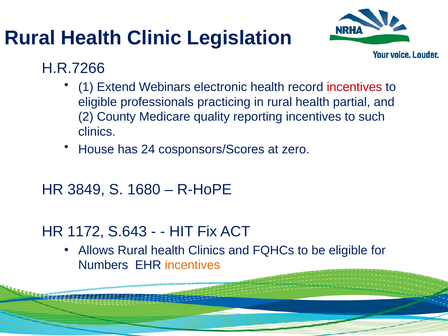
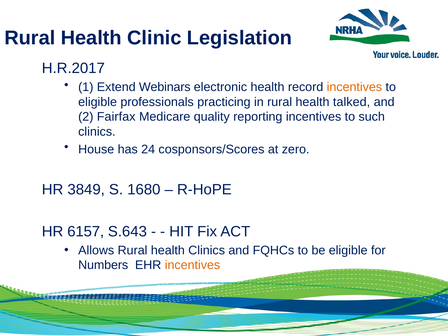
H.R.7266: H.R.7266 -> H.R.2017 (73, 68)
incentives colour: red -> orange (354, 87)
partial: partial -> talked (352, 102)
County: County -> Fairfax (116, 117)
1172: 1172 -> 6157 (86, 232)
